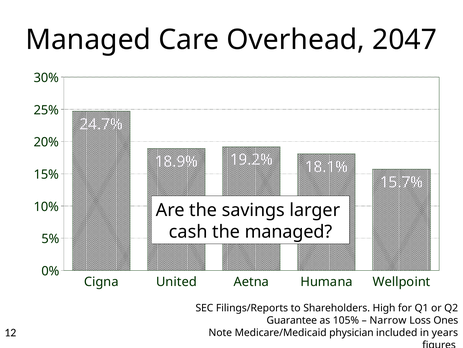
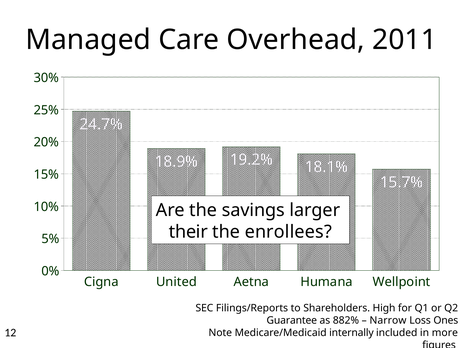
2047: 2047 -> 2011 (405, 40)
cash: cash -> their (188, 232)
the managed: managed -> enrollees (288, 232)
105%: 105% -> 882% (346, 320)
physician: physician -> internally (351, 332)
years: years -> more (445, 332)
